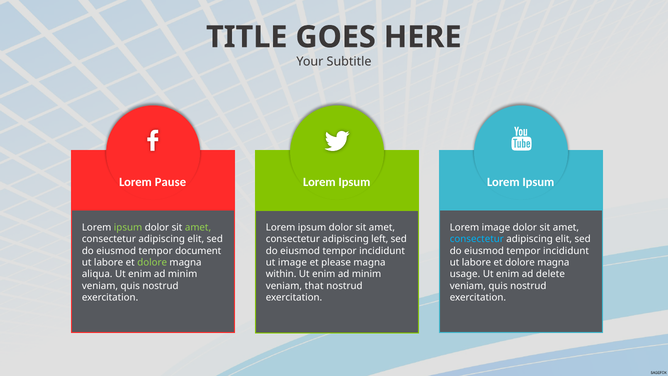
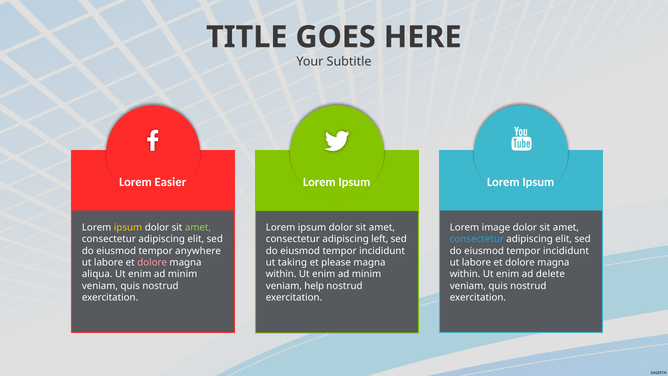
Pause: Pause -> Easier (170, 182)
ipsum colour: light green -> yellow (128, 227)
document: document -> anywhere (198, 251)
dolore colour: light green -> pink (152, 262)
ut image: image -> taking (292, 262)
usage: usage -> within (465, 274)
that: that -> help (314, 286)
